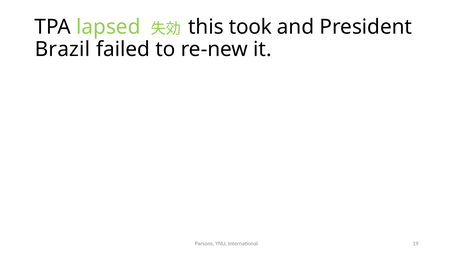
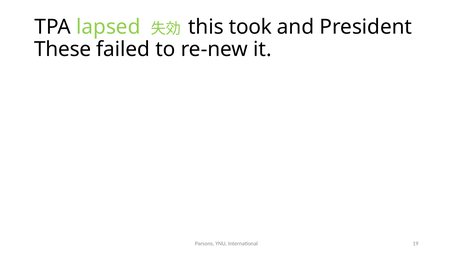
Brazil: Brazil -> These (63, 49)
